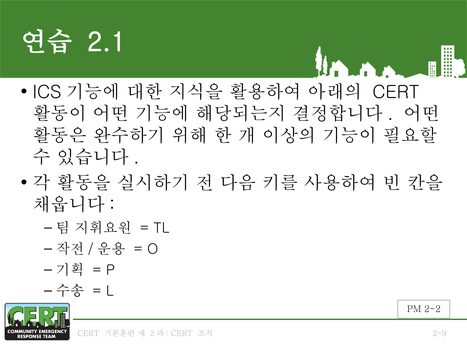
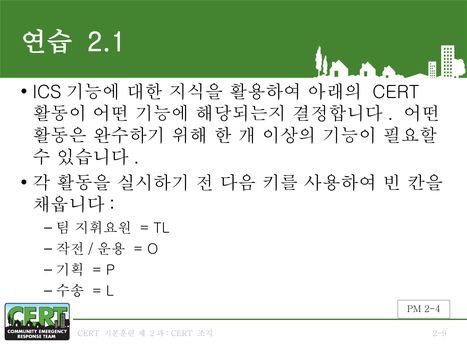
2-2: 2-2 -> 2-4 (432, 309)
